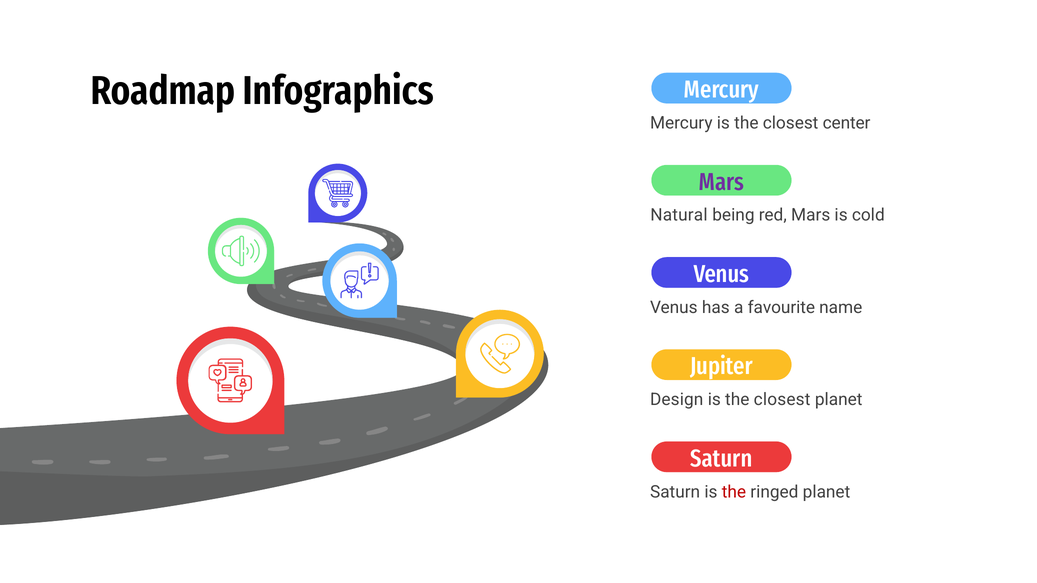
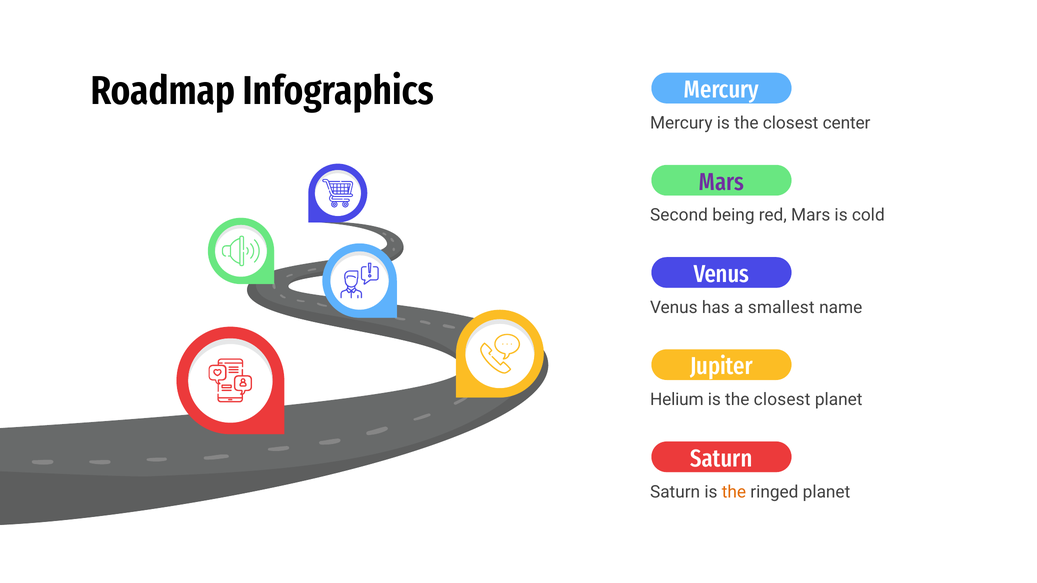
Natural: Natural -> Second (679, 215)
favourite: favourite -> smallest (781, 308)
Design: Design -> Helium (677, 400)
the colour: red -> orange (734, 492)
